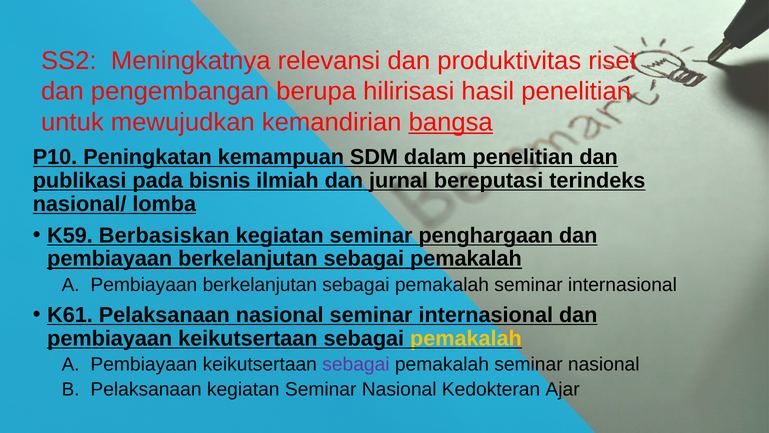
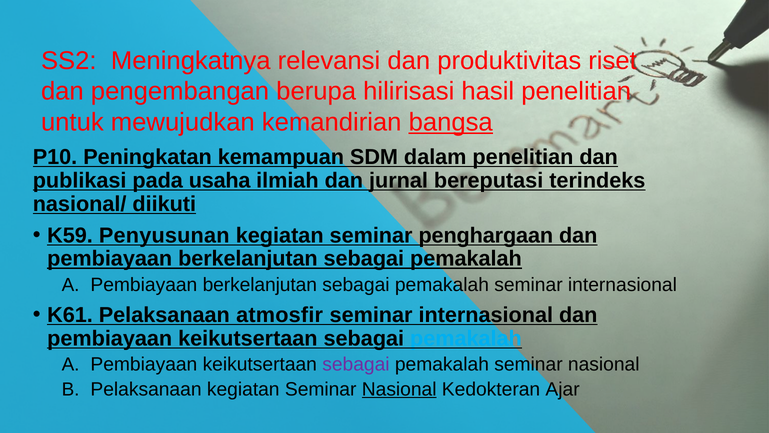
bisnis: bisnis -> usaha (220, 180)
lomba: lomba -> diikuti (164, 204)
Berbasiskan: Berbasiskan -> Penyusunan (164, 235)
Pelaksanaan nasional: nasional -> atmosfir (280, 315)
pemakalah colour: yellow -> light blue (466, 338)
Nasional underline: none -> present (399, 389)
